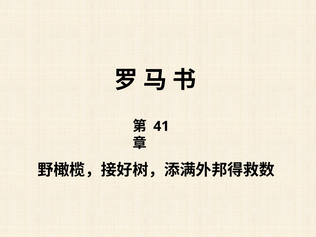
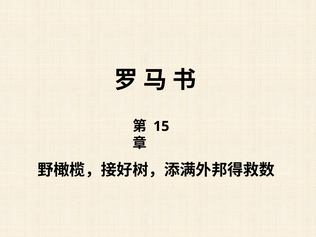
41: 41 -> 15 (161, 126)
